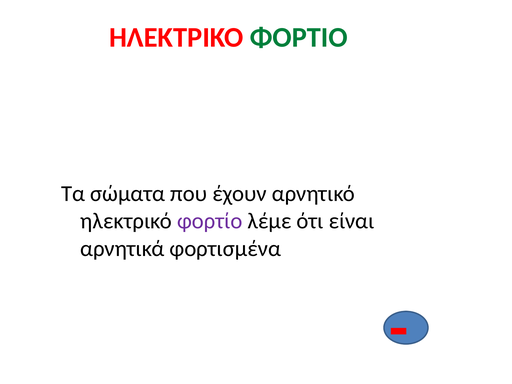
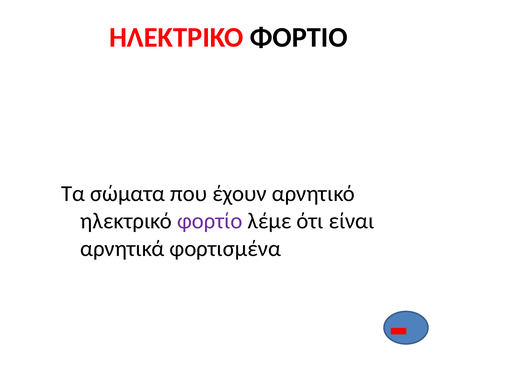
ΦΟΡΤΙΟ colour: green -> black (299, 38)
